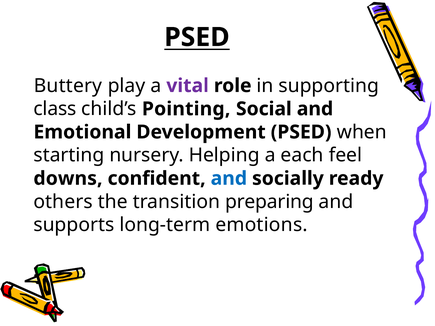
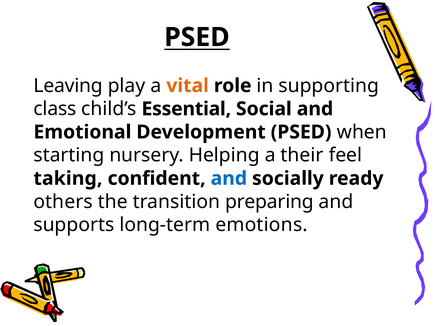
Buttery: Buttery -> Leaving (68, 86)
vital colour: purple -> orange (188, 86)
Pointing: Pointing -> Essential (186, 109)
each: each -> their (302, 155)
downs: downs -> taking (68, 179)
